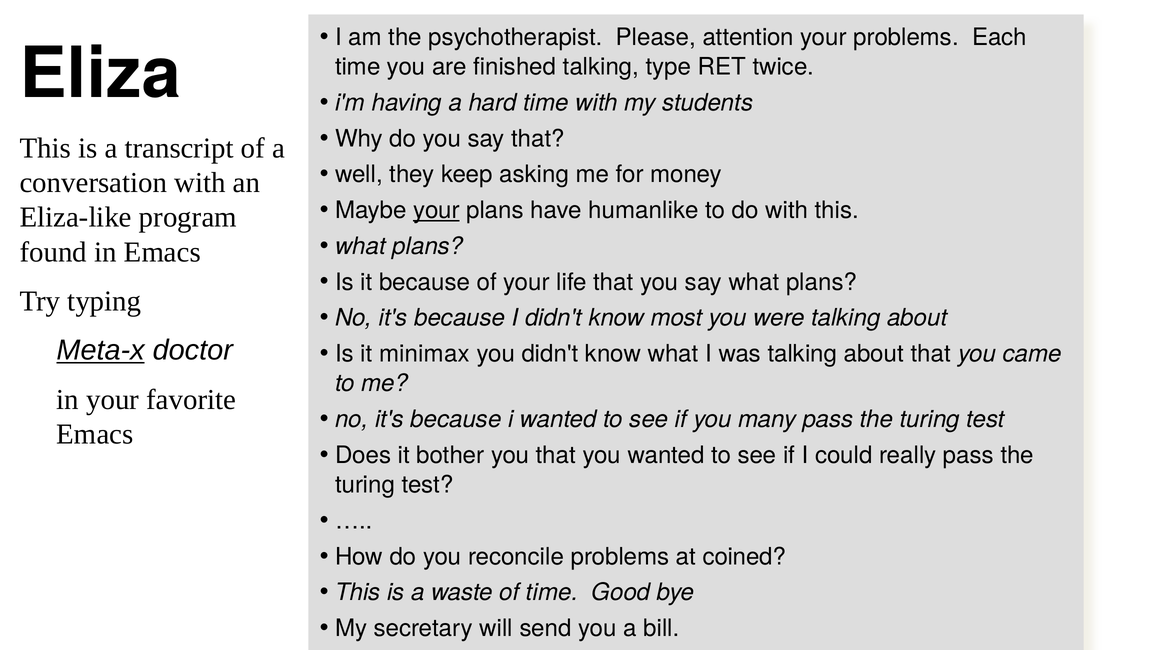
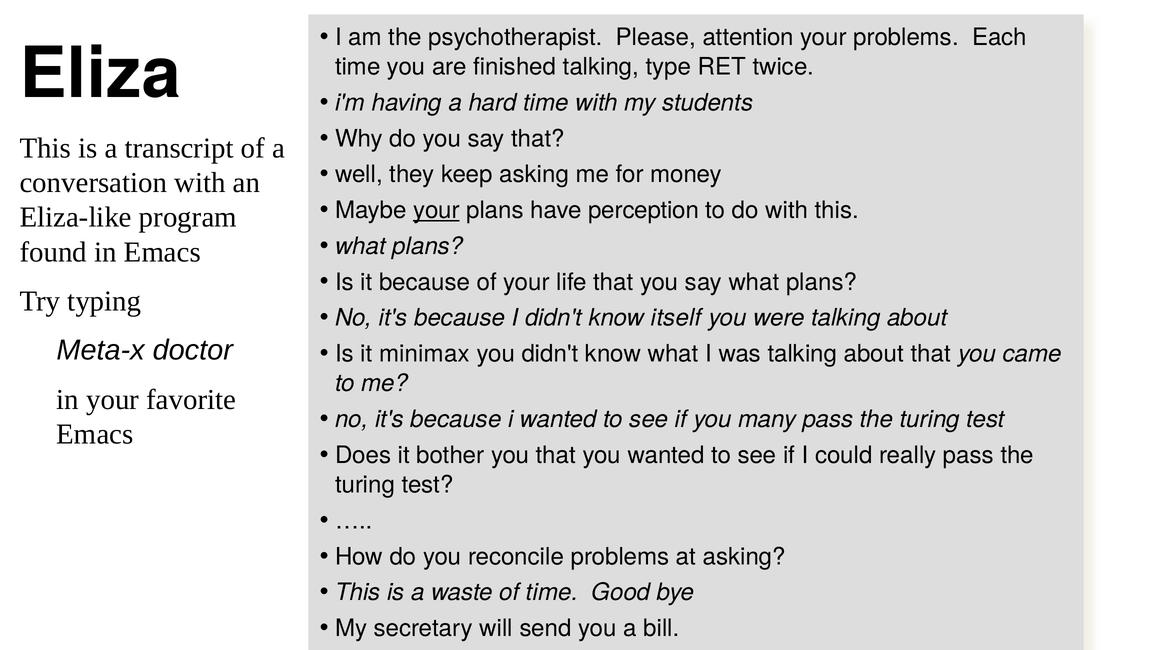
humanlike: humanlike -> perception (644, 210)
most: most -> itself (676, 318)
Meta-x underline: present -> none (101, 351)
at coined: coined -> asking (744, 557)
